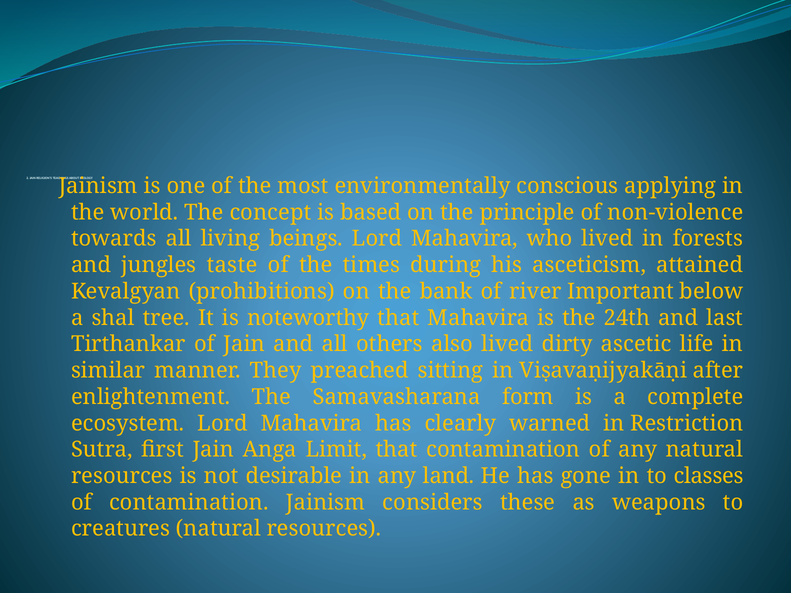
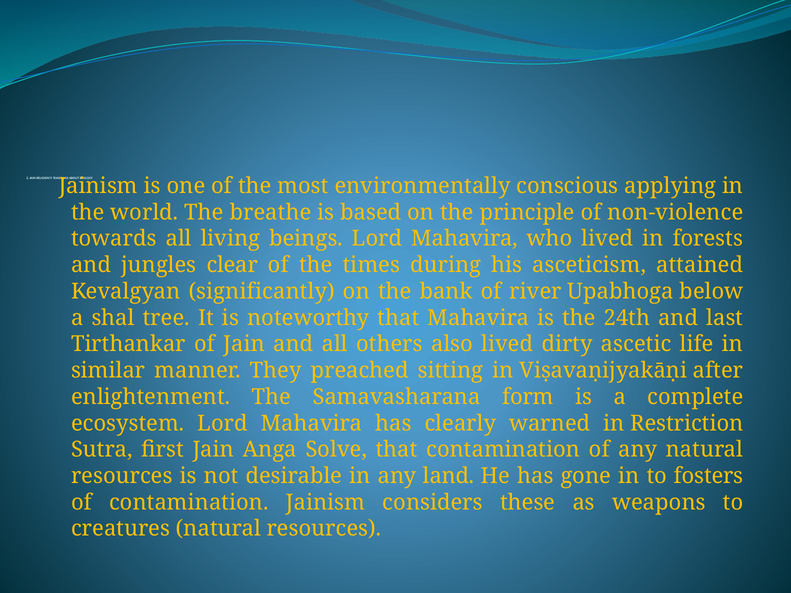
concept: concept -> breathe (271, 212)
taste: taste -> clear (232, 265)
prohibitions: prohibitions -> significantly (262, 292)
Important: Important -> Upabhoga (621, 292)
Limit: Limit -> Solve (336, 450)
classes: classes -> fosters (709, 476)
